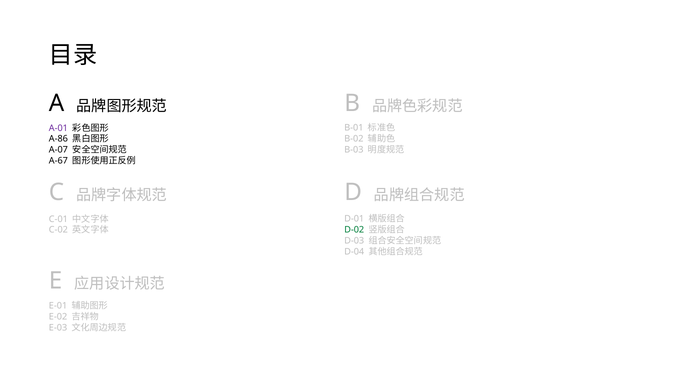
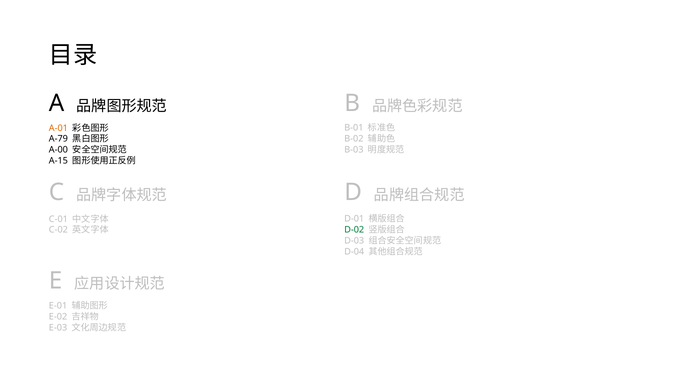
A-01 colour: purple -> orange (58, 128)
A-86: A-86 -> A-79 (58, 139)
A-07: A-07 -> A-00 (58, 150)
A-67: A-67 -> A-15 (58, 161)
